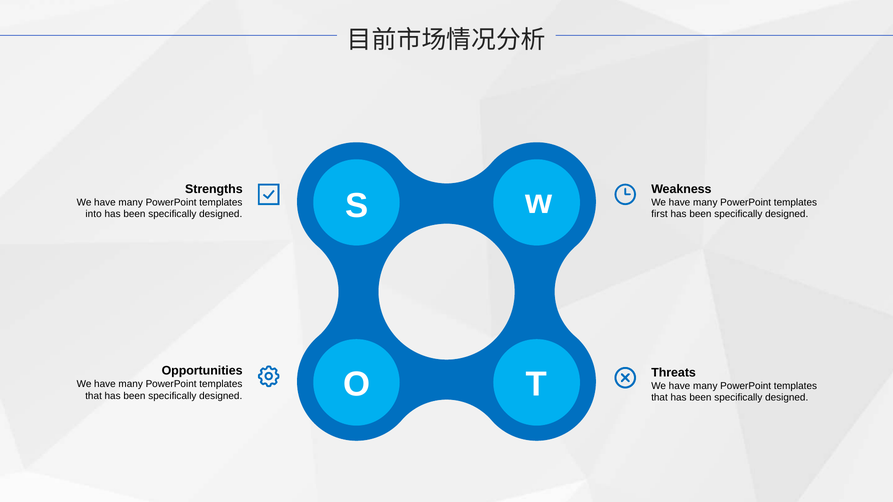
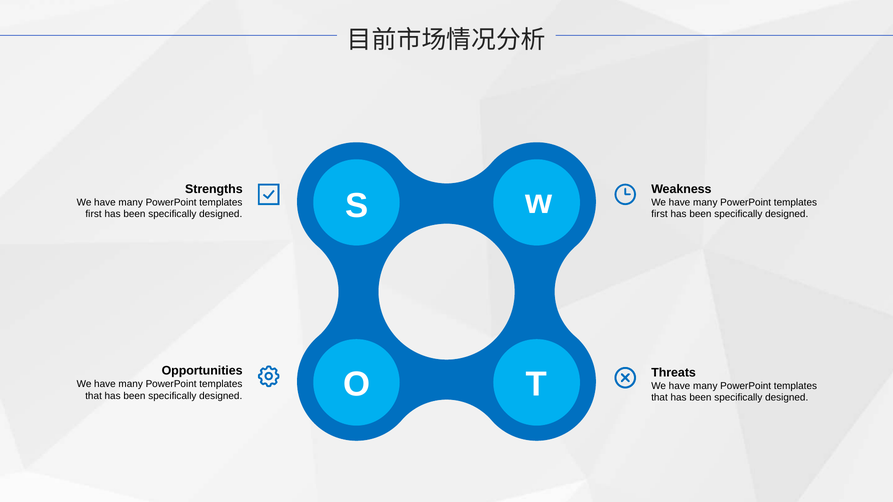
into: into -> first (94, 214)
